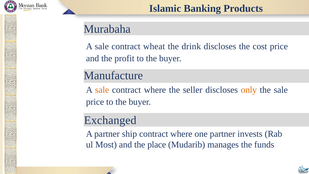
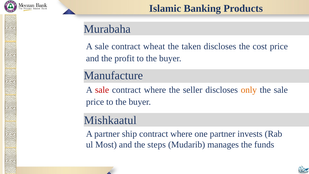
drink: drink -> taken (191, 46)
sale colour: orange -> red (102, 90)
Exchanged: Exchanged -> Mishkaatul (110, 120)
place: place -> steps (157, 144)
